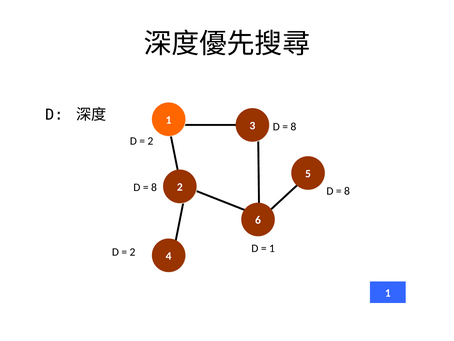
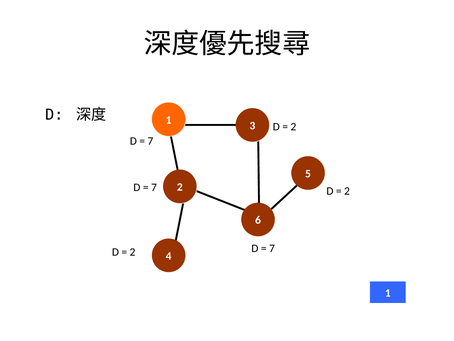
8: 8 -> 2 (293, 126)
2: 2 -> 7 (150, 141)
8: 8 -> 7 (154, 187)
8: 8 -> 2 (347, 191)
1: 1 -> 7 (272, 248)
